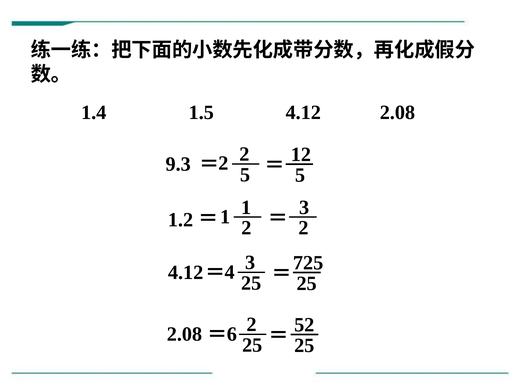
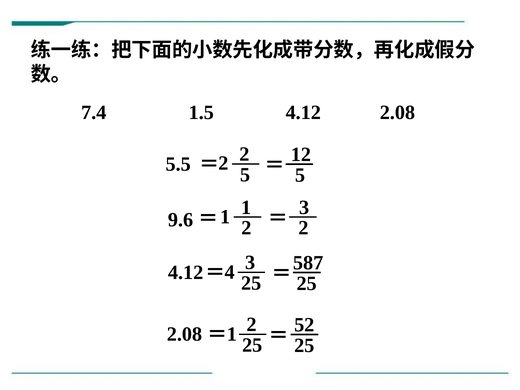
1.4: 1.4 -> 7.4 (94, 112)
9.3: 9.3 -> 5.5 (178, 164)
1.2: 1.2 -> 9.6 (181, 220)
725: 725 -> 587 (308, 263)
6: 6 -> 1 (232, 334)
